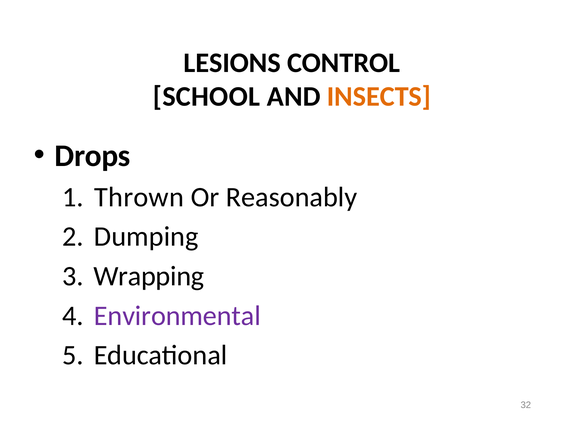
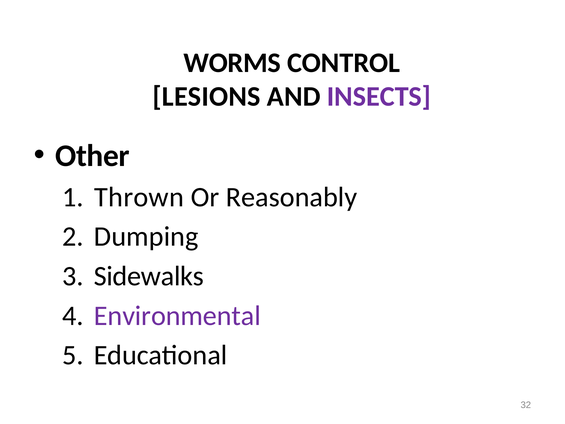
LESIONS: LESIONS -> WORMS (232, 63)
SCHOOL: SCHOOL -> LESIONS (207, 97)
INSECTS colour: orange -> purple (379, 97)
Drops: Drops -> Other (92, 156)
Wrapping: Wrapping -> Sidewalks (149, 276)
